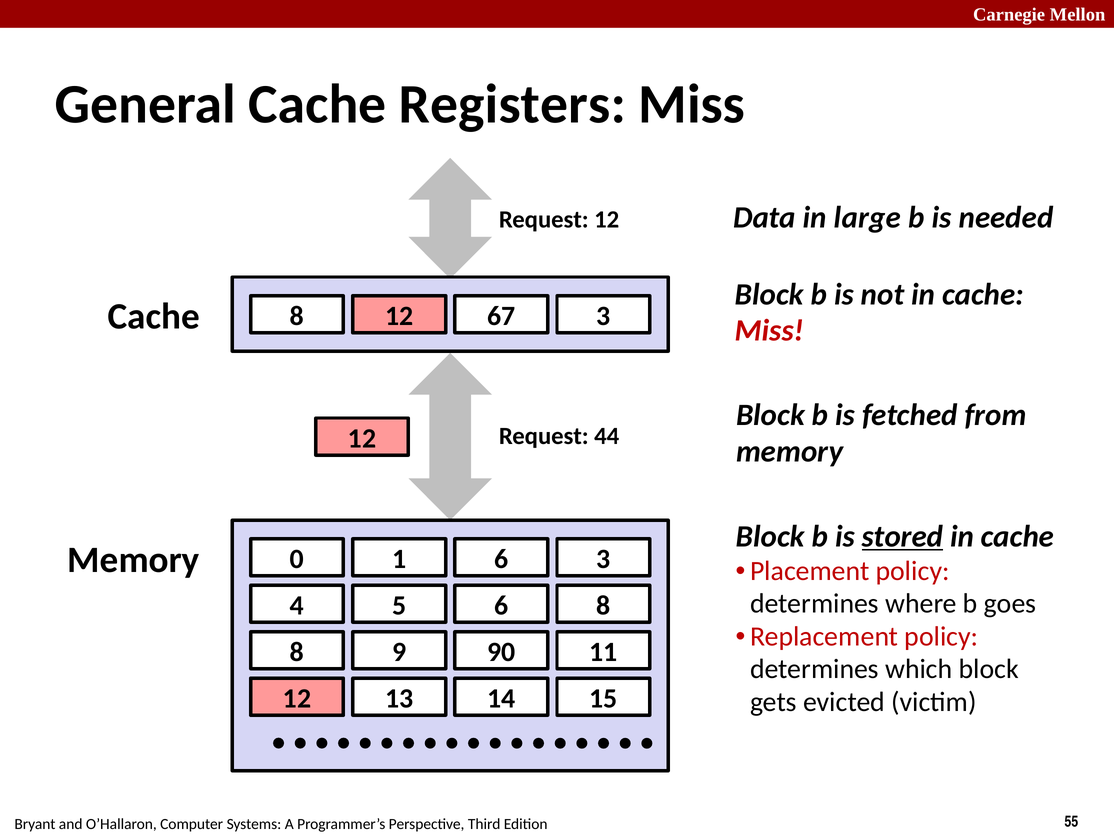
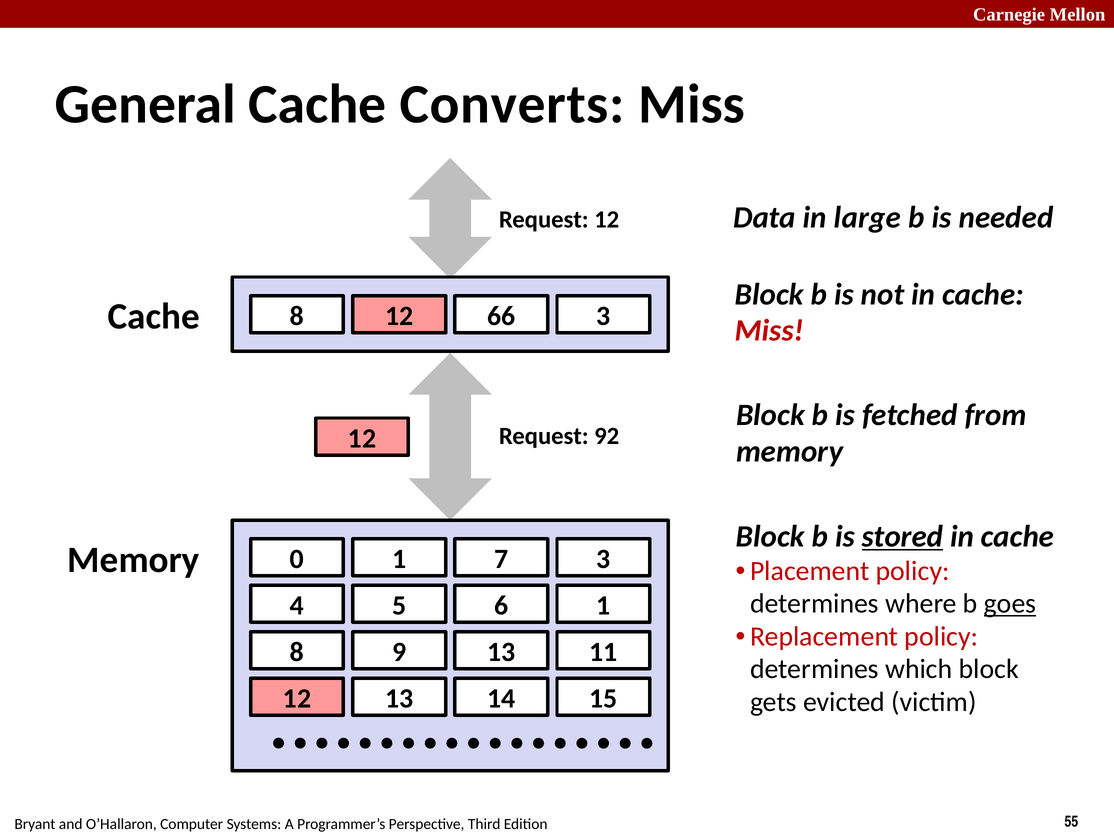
Registers: Registers -> Converts (512, 105)
67: 67 -> 66 (501, 316)
44: 44 -> 92 (607, 436)
1 6: 6 -> 7 (501, 559)
goes underline: none -> present (1010, 603)
6 8: 8 -> 1 (603, 605)
9 90: 90 -> 13 (501, 652)
